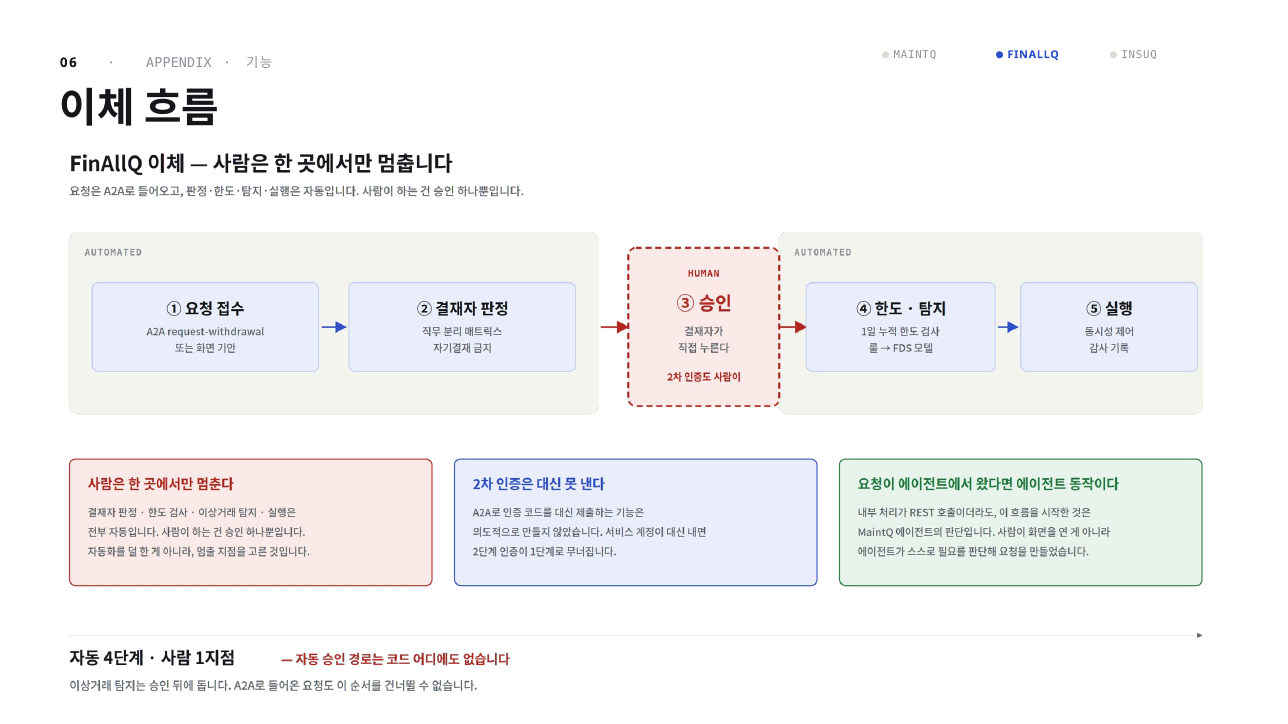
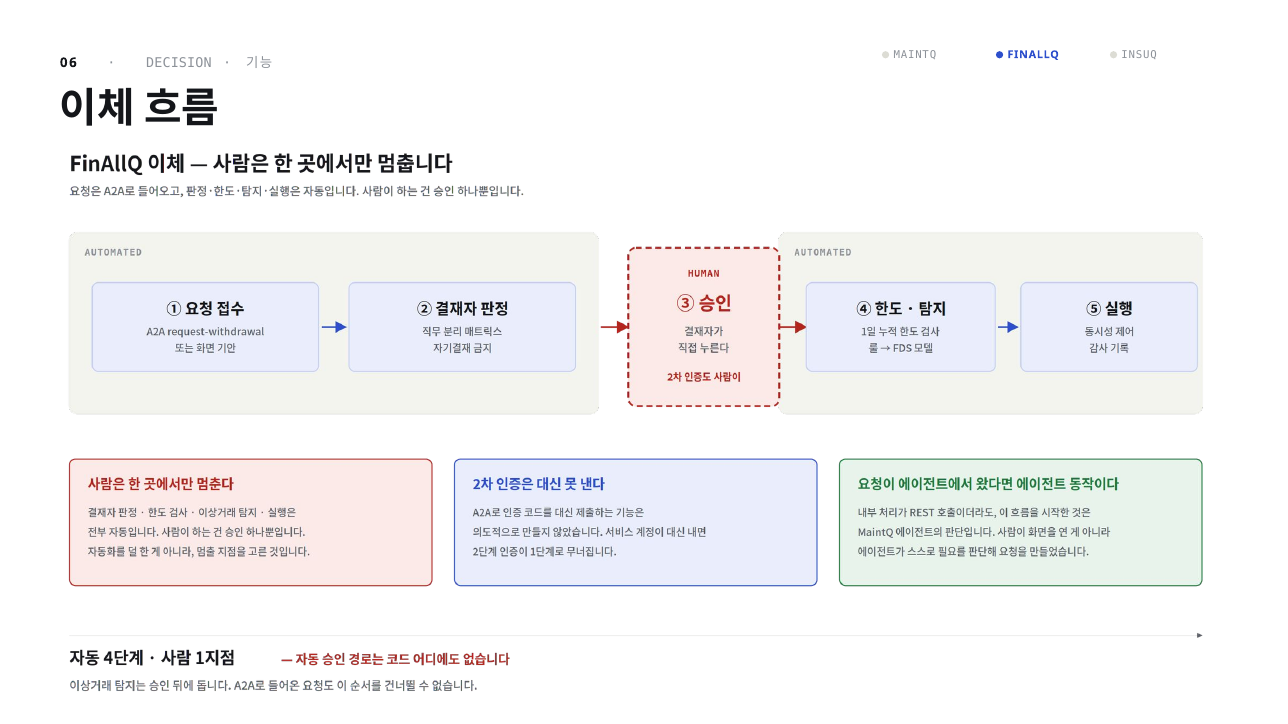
APPENDIX: APPENDIX -> DECISION (179, 63)
